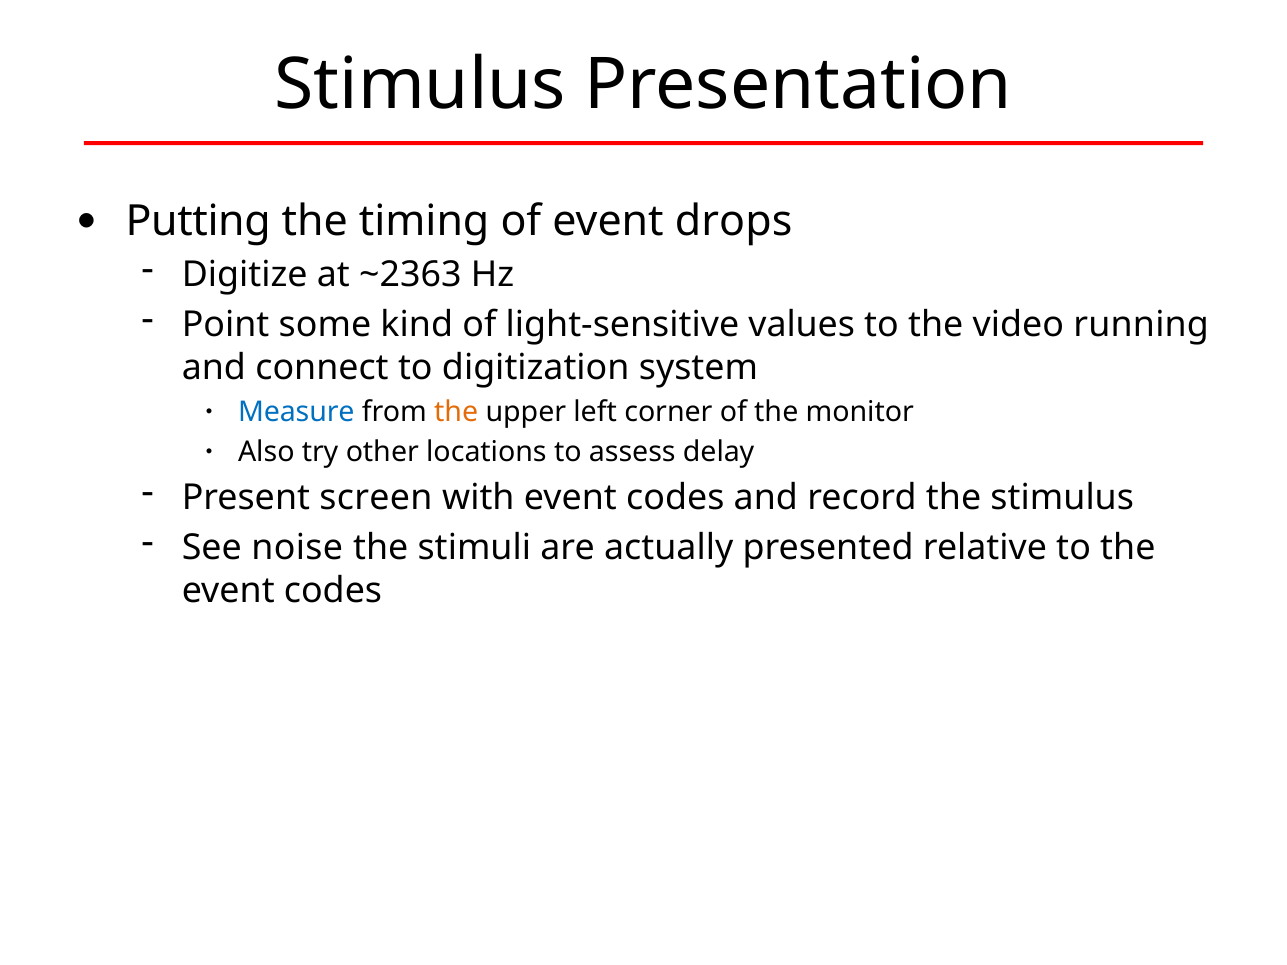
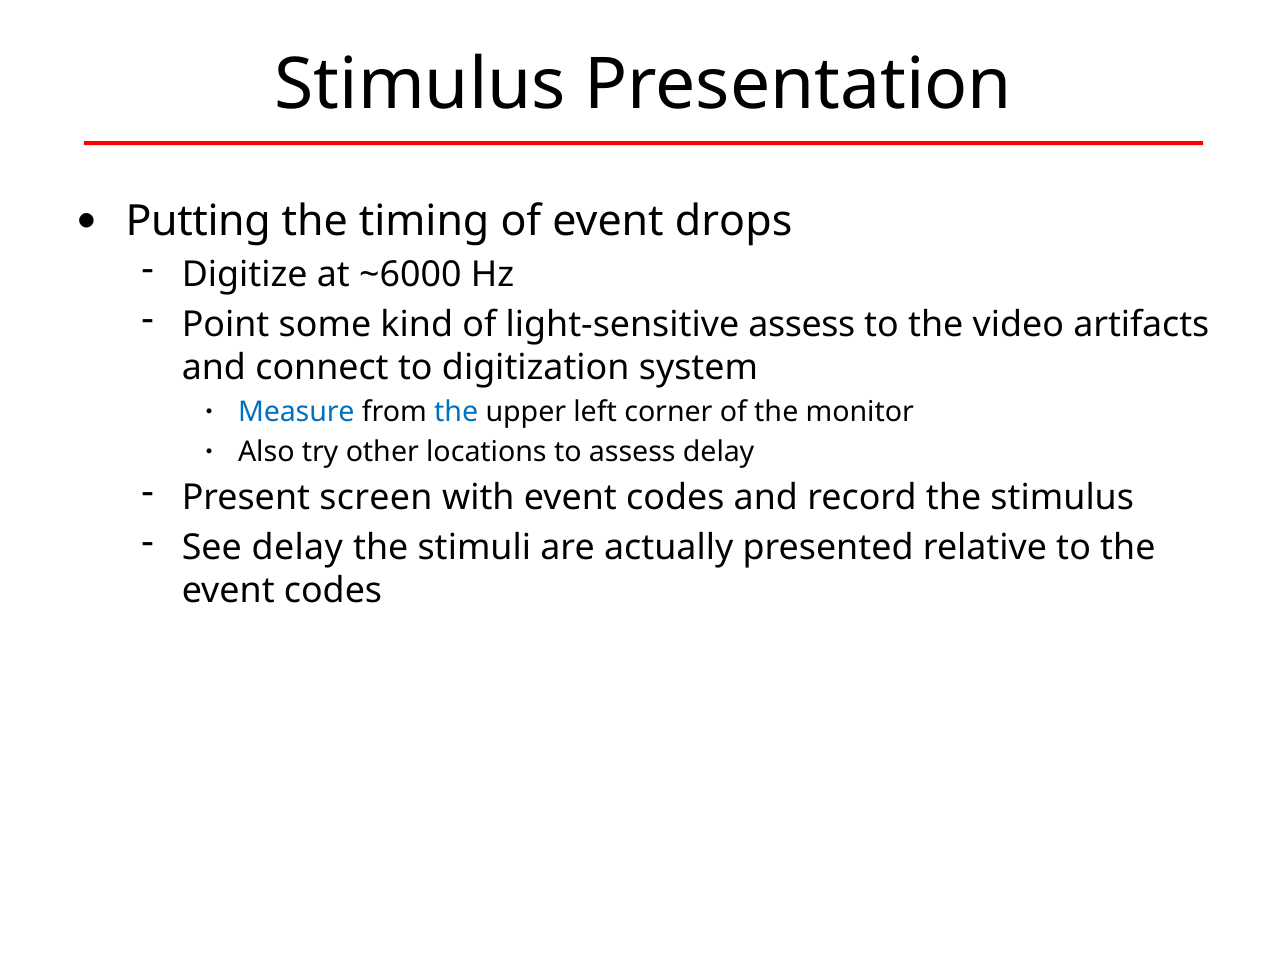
~2363: ~2363 -> ~6000 (410, 275)
light-sensitive values: values -> assess (802, 325)
running: running -> artifacts (1141, 325)
the colour: orange -> blue (456, 412)
See noise: noise -> delay (297, 548)
